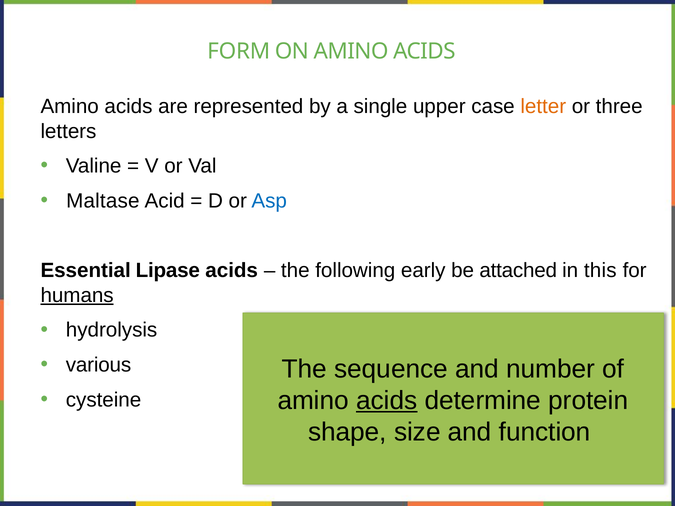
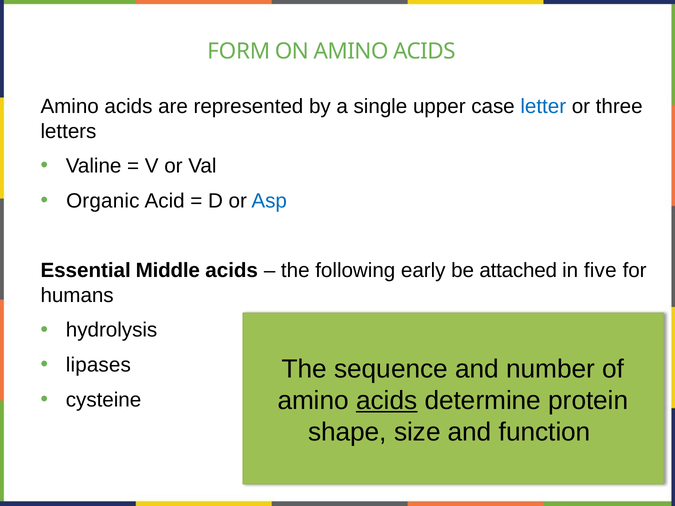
letter colour: orange -> blue (543, 107)
Maltase: Maltase -> Organic (103, 201)
Lipase: Lipase -> Middle (168, 271)
this: this -> five (600, 271)
humans underline: present -> none (77, 295)
various: various -> lipases (98, 365)
